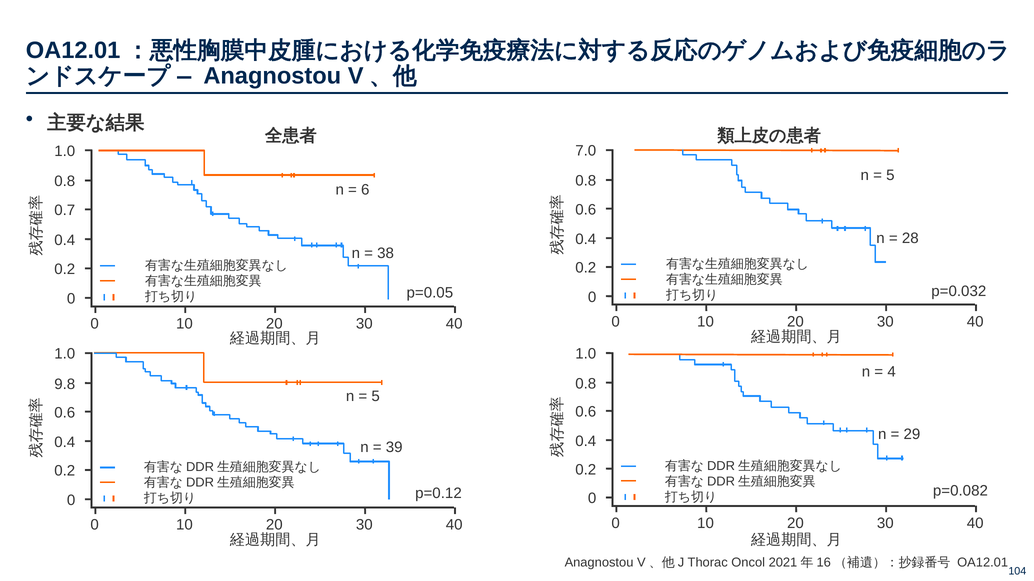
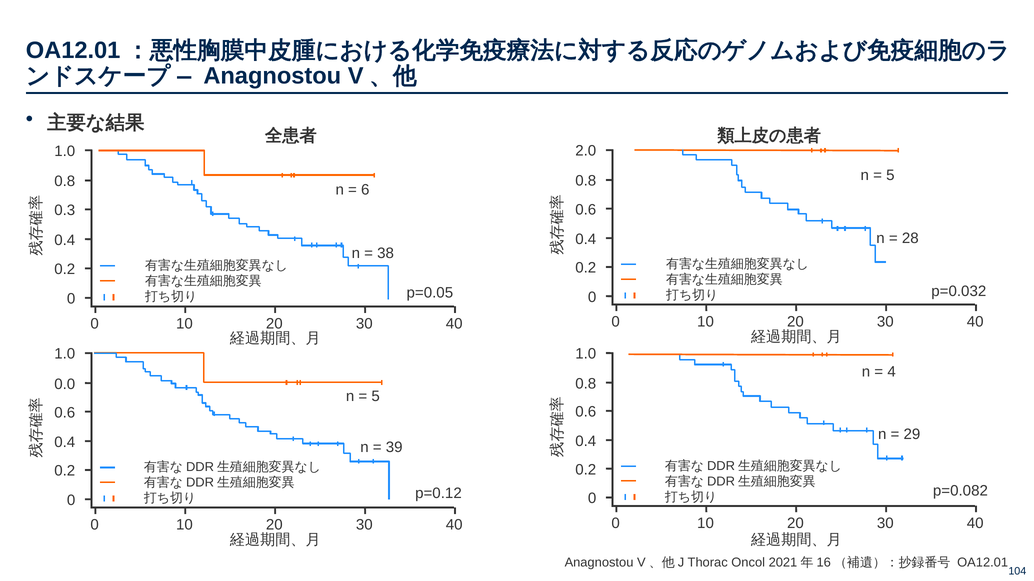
7.0: 7.0 -> 2.0 (586, 151)
0.7: 0.7 -> 0.3 (65, 211)
9.8: 9.8 -> 0.0 (65, 384)
